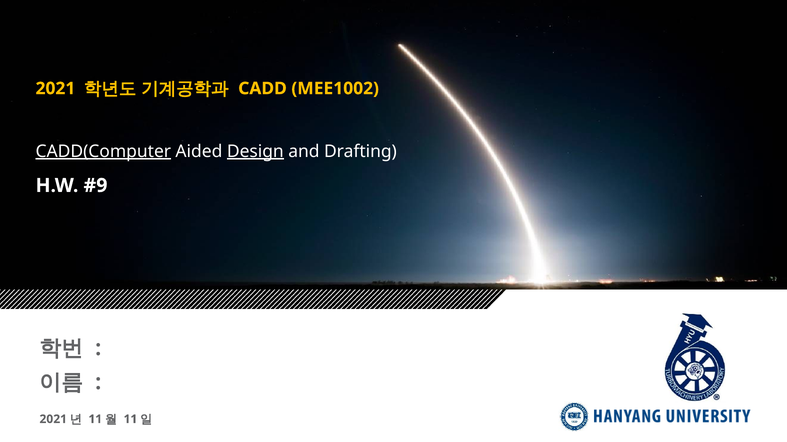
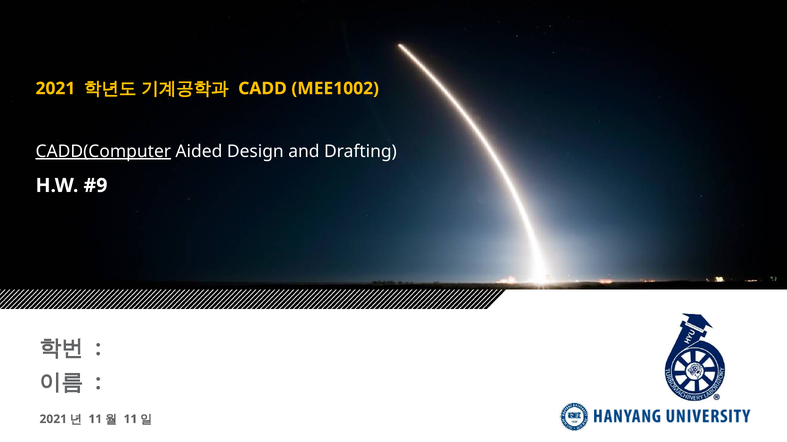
Design underline: present -> none (255, 152)
